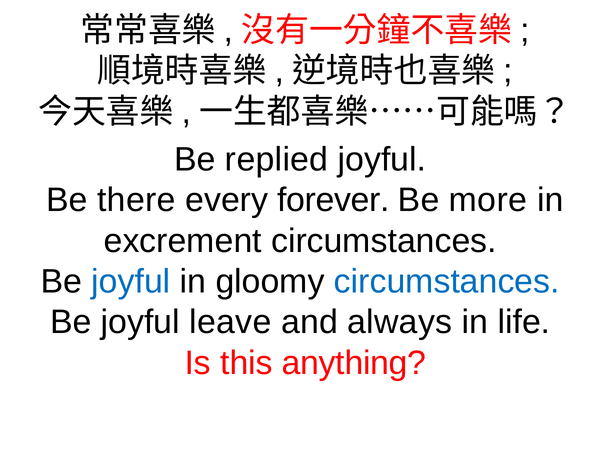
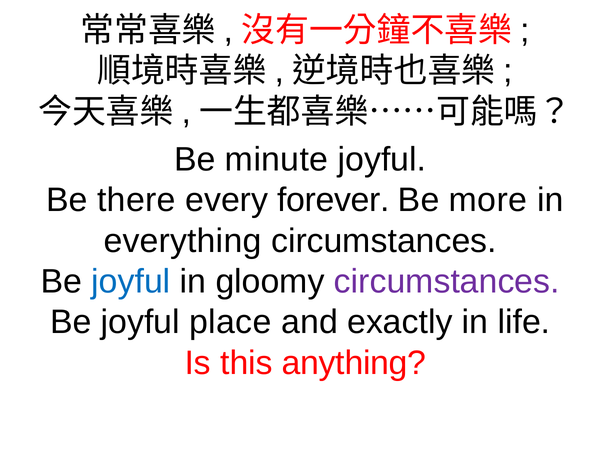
replied: replied -> minute (277, 159)
excrement: excrement -> everything (183, 241)
circumstances colour: blue -> purple (447, 281)
leave: leave -> place (230, 322)
always: always -> exactly (400, 322)
